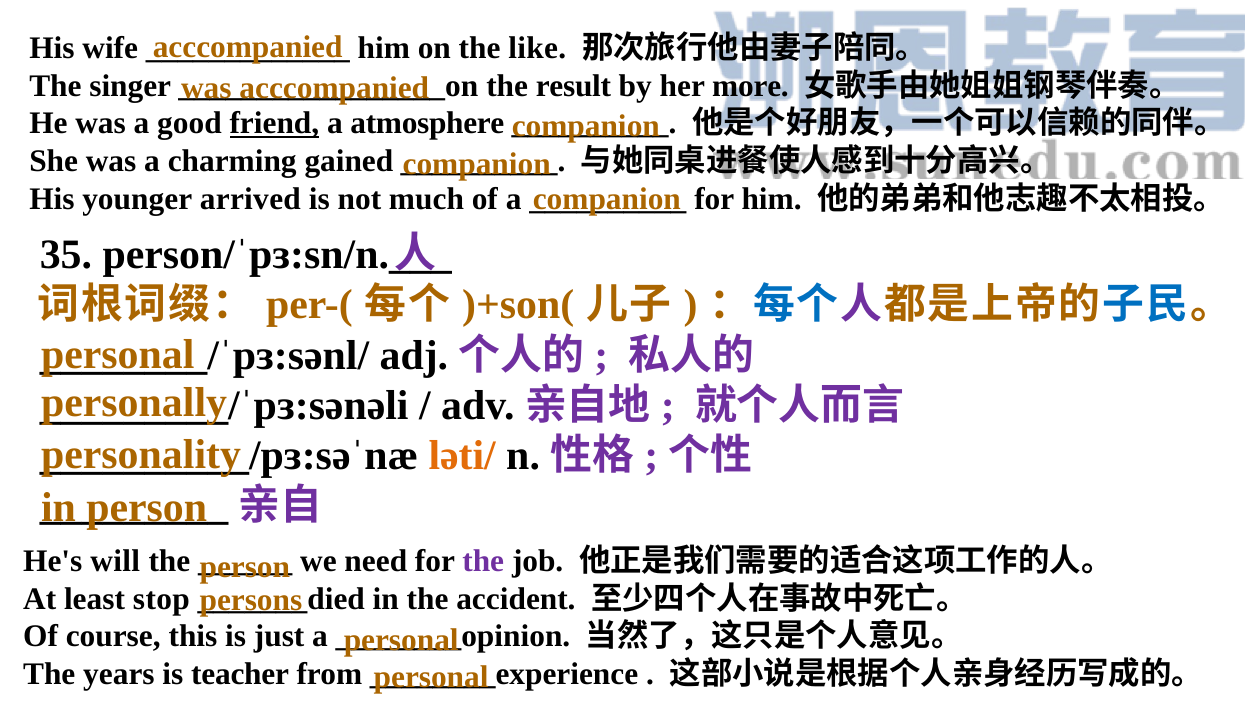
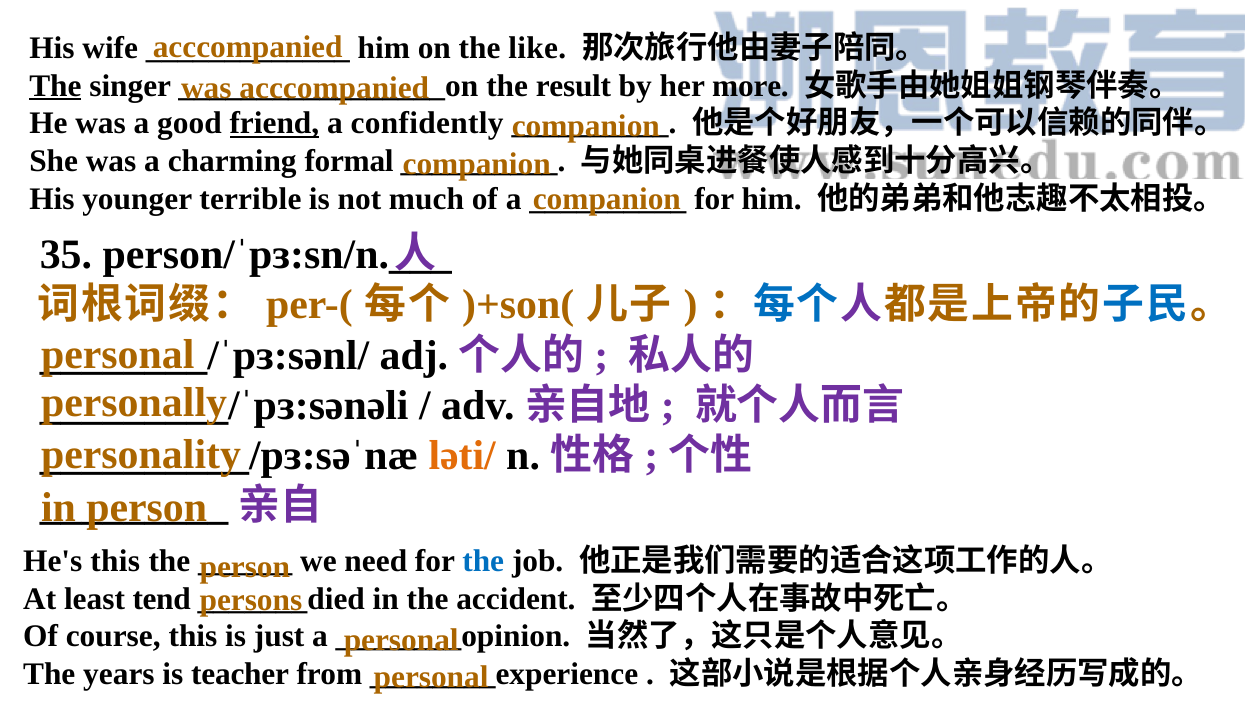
The underline: none -> present (55, 86)
atmosphere: atmosphere -> confidently (427, 124)
gained: gained -> formal (349, 161)
arrived: arrived -> terrible (250, 199)
He's will: will -> this (115, 561)
the colour: purple -> blue (483, 561)
stop: stop -> tend (162, 599)
